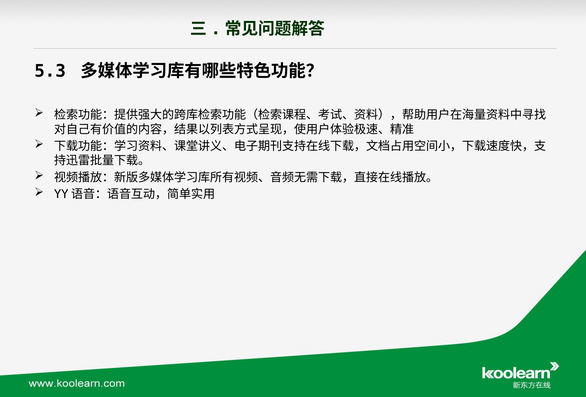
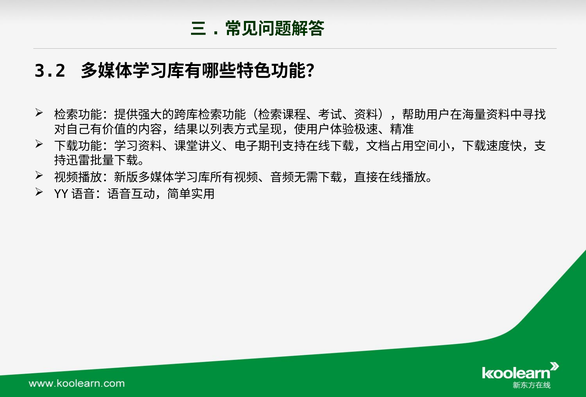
5.3: 5.3 -> 3.2 (50, 71)
